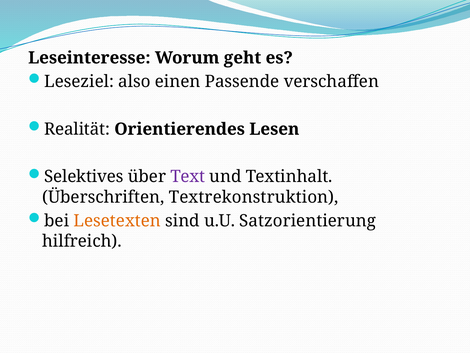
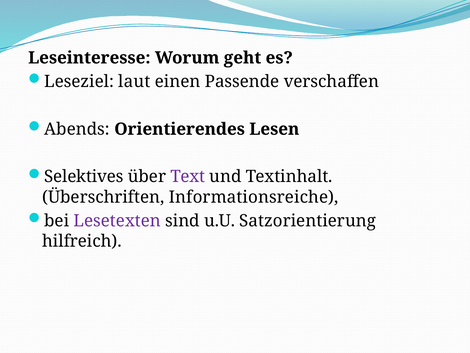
also: also -> laut (134, 81)
Realität: Realität -> Abends (77, 129)
Textrekonstruktion: Textrekonstruktion -> Informationsreiche (254, 197)
Lesetexten colour: orange -> purple (117, 221)
